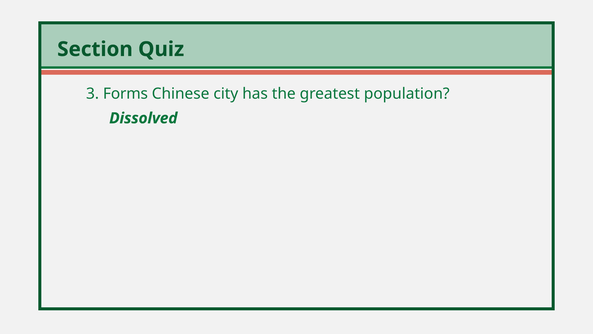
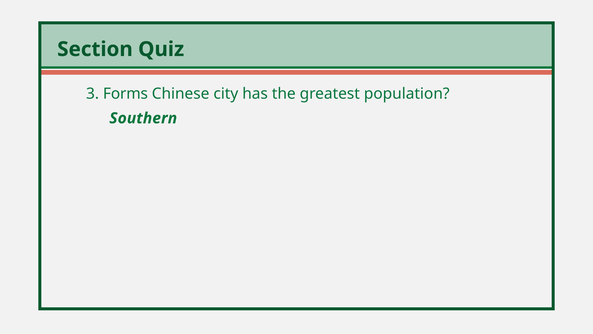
Dissolved: Dissolved -> Southern (143, 118)
